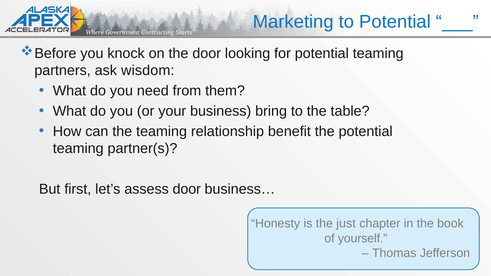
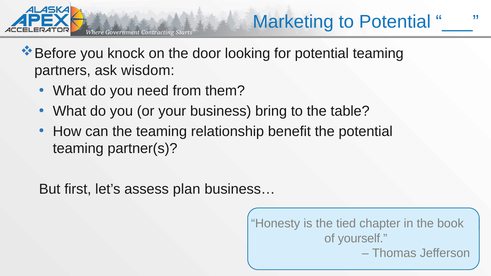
assess door: door -> plan (187, 189)
just: just -> tied (346, 224)
